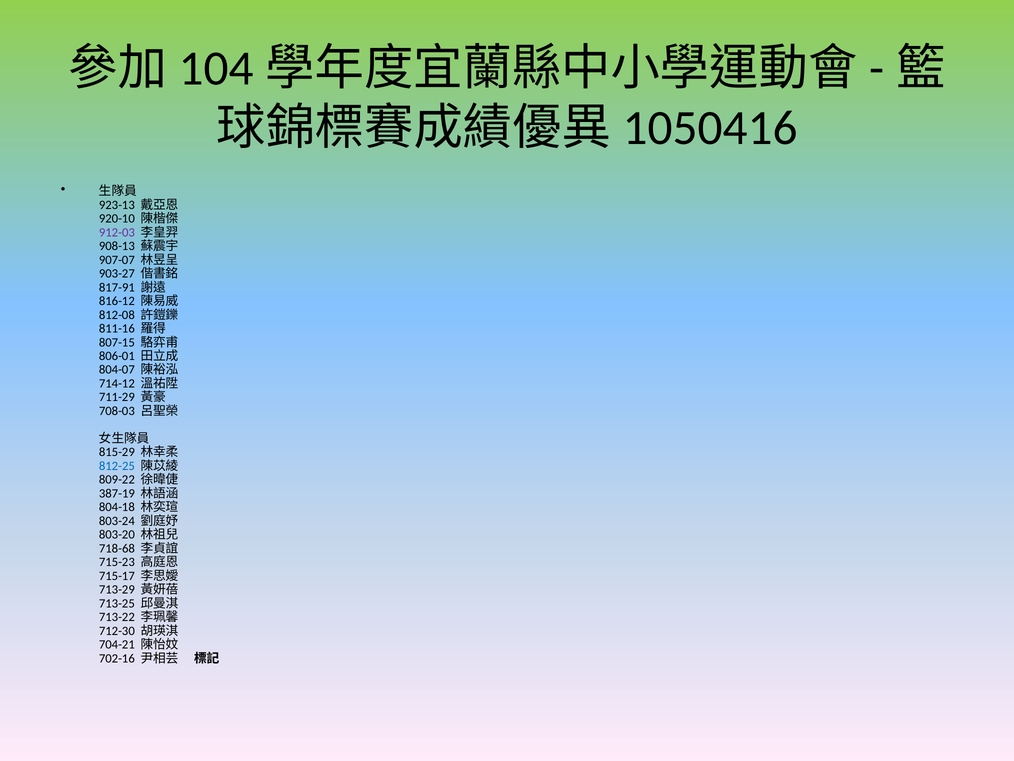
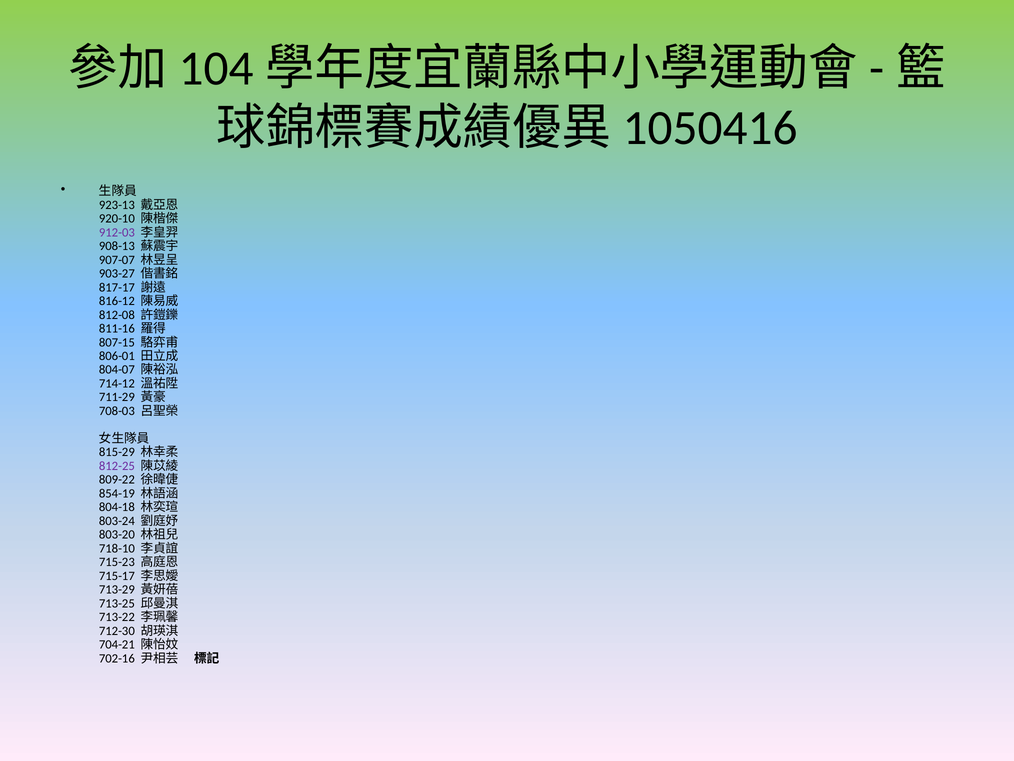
817-91: 817-91 -> 817-17 (117, 287)
812-25 colour: blue -> purple (117, 466)
387-19: 387-19 -> 854-19 (117, 493)
718-68: 718-68 -> 718-10 (117, 548)
